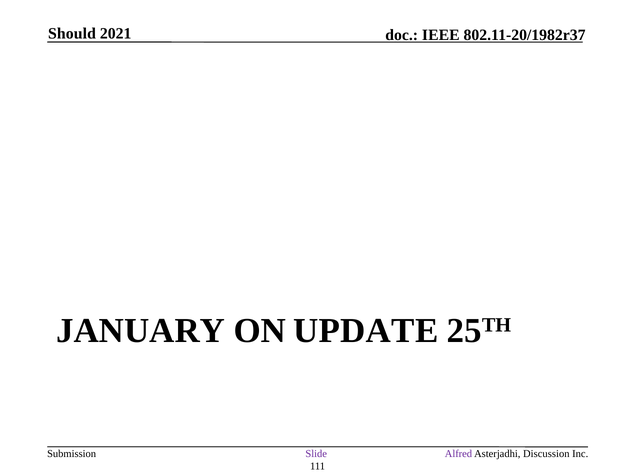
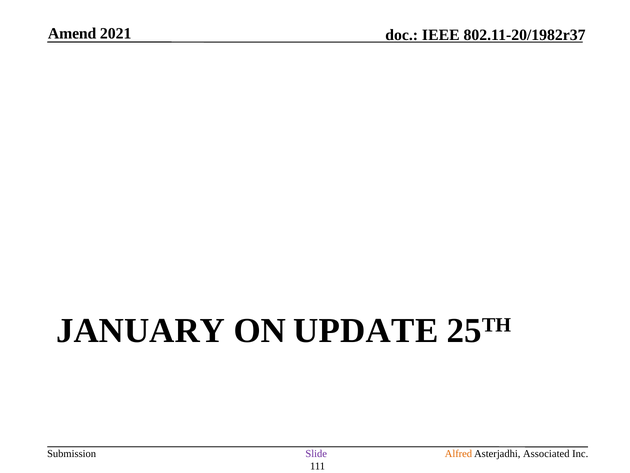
Should: Should -> Amend (72, 33)
Alfred colour: purple -> orange (458, 453)
Discussion: Discussion -> Associated (546, 453)
